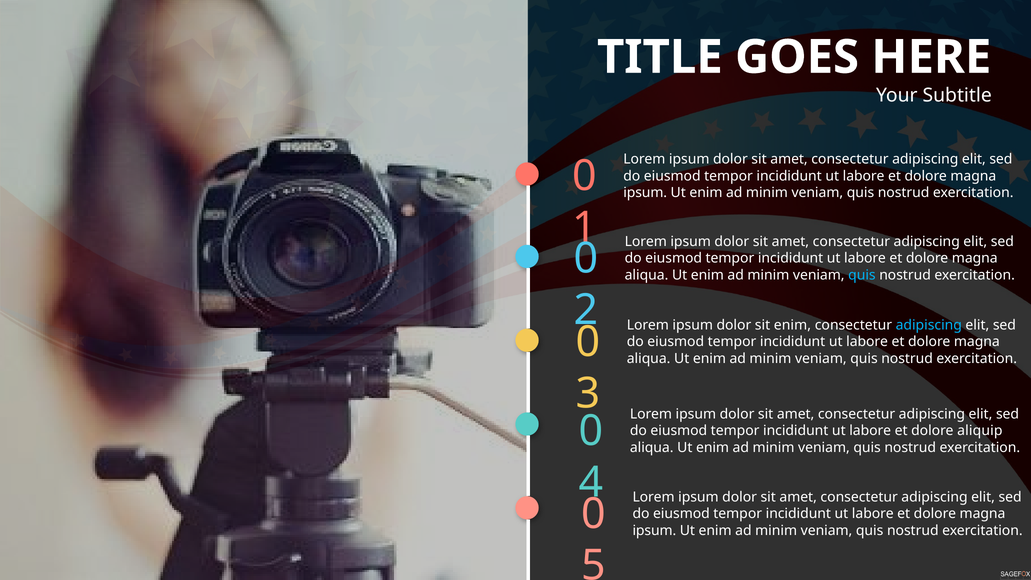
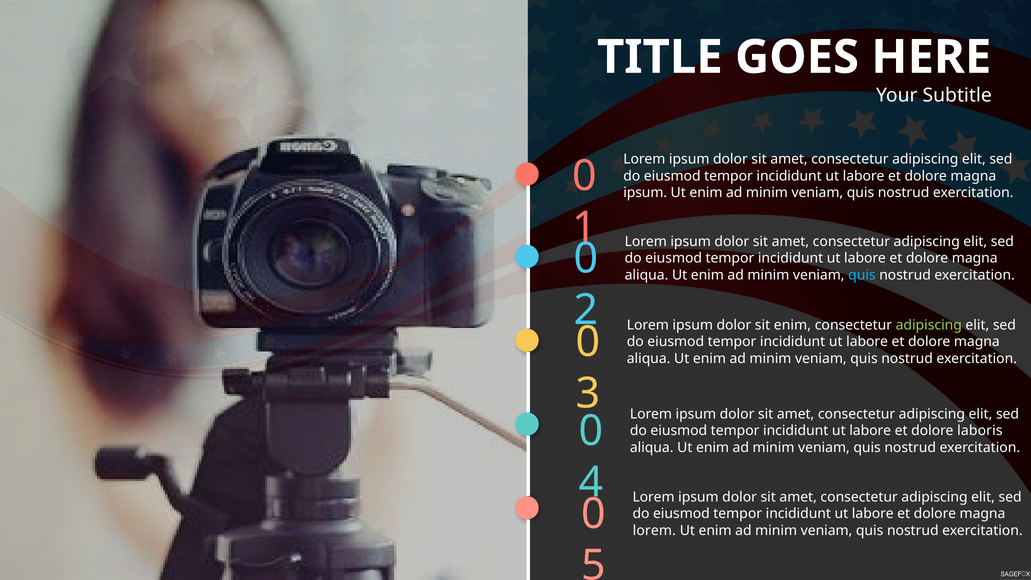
adipiscing colour: light blue -> light green (929, 325)
aliquip: aliquip -> laboris (980, 431)
ipsum: ipsum -> lorem (654, 530)
